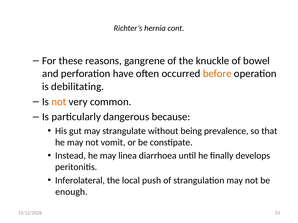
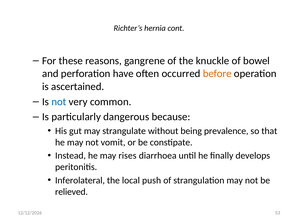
debilitating: debilitating -> ascertained (78, 87)
not colour: orange -> blue (59, 102)
linea: linea -> rises (127, 156)
enough: enough -> relieved (71, 192)
